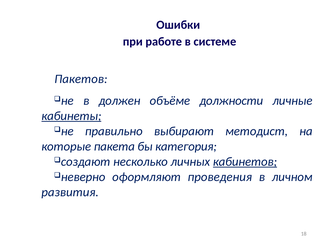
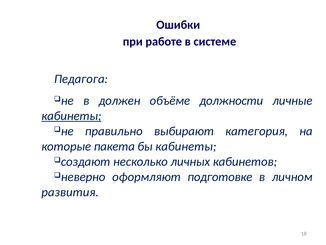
Пакетов: Пакетов -> Педагога (81, 79)
методист: методист -> категория (257, 131)
бы категория: категория -> кабинеты (186, 146)
кабинетов underline: present -> none (245, 161)
проведения: проведения -> подготовке (220, 177)
